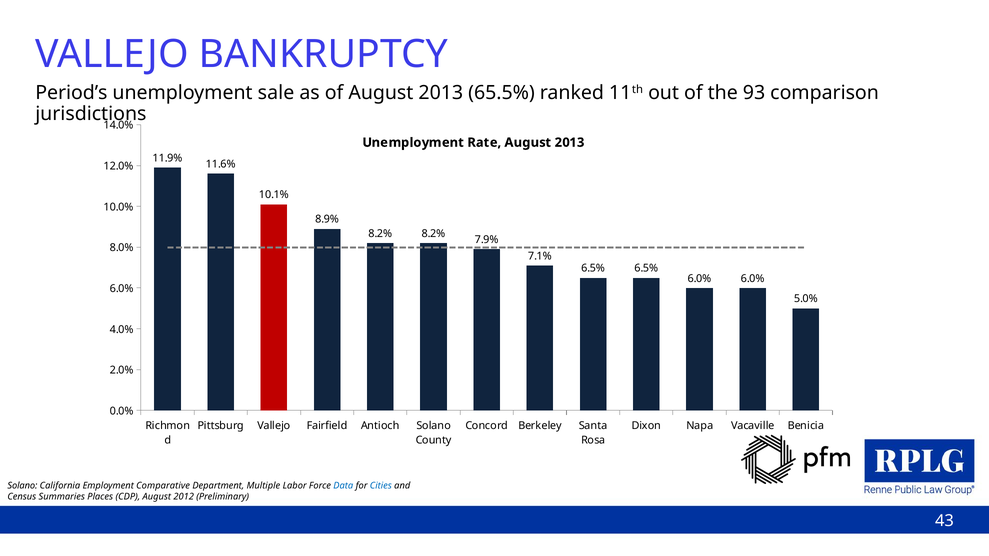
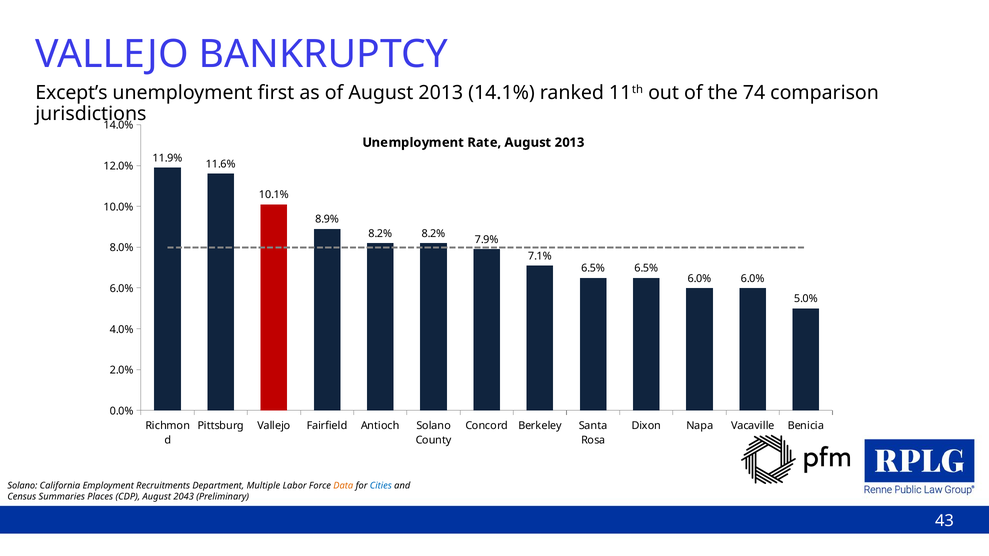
Period’s: Period’s -> Except’s (71, 93)
sale: sale -> first (276, 93)
65.5%: 65.5% -> 14.1% (502, 93)
93: 93 -> 74 (754, 93)
Comparative: Comparative -> Recruitments (163, 486)
Data colour: blue -> orange (343, 486)
2012: 2012 -> 2043 (184, 497)
